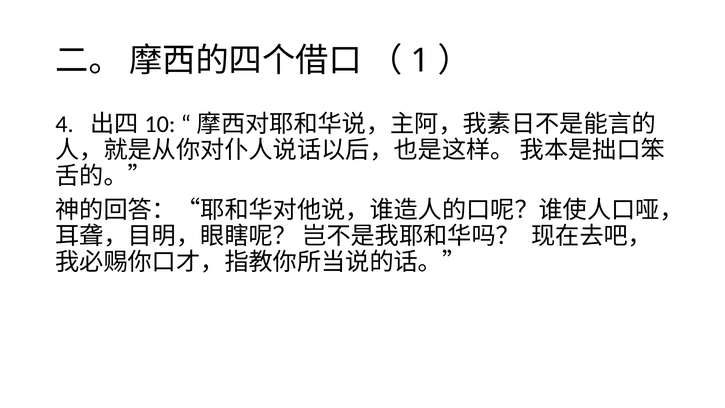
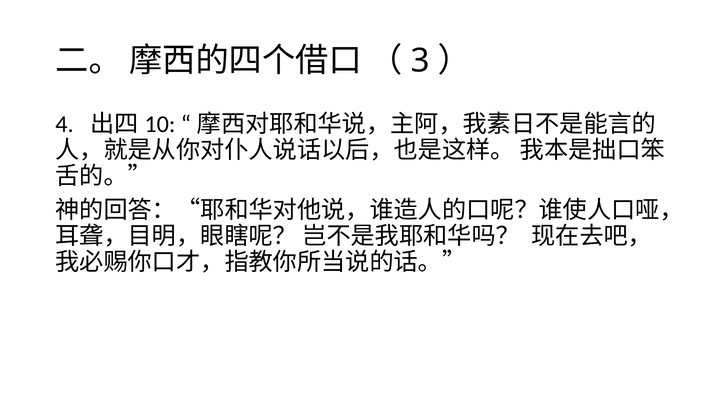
1: 1 -> 3 (420, 61)
